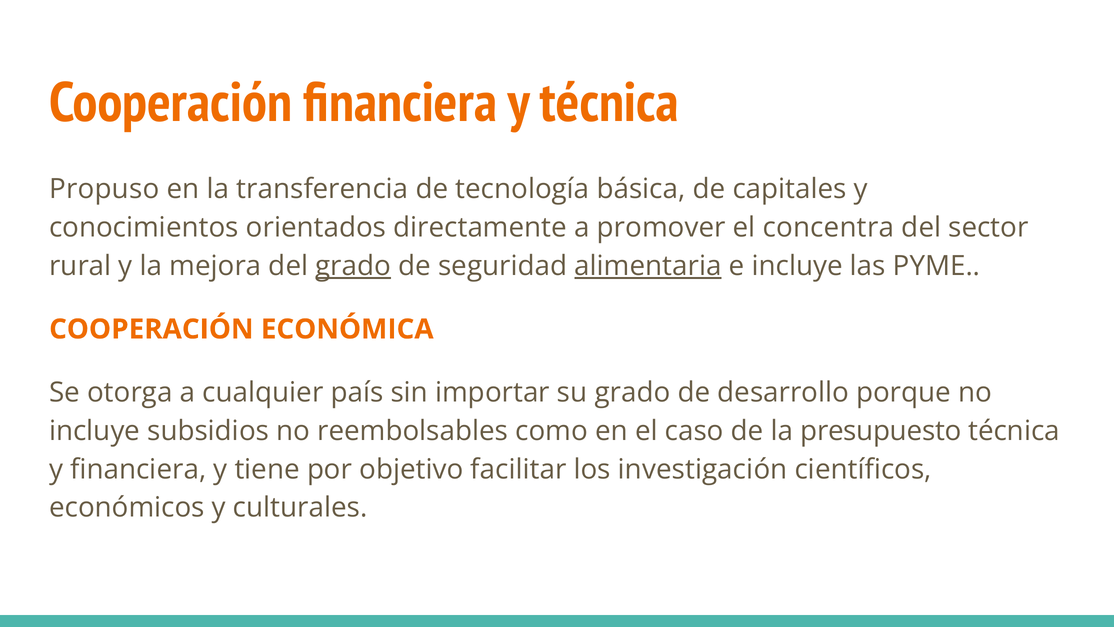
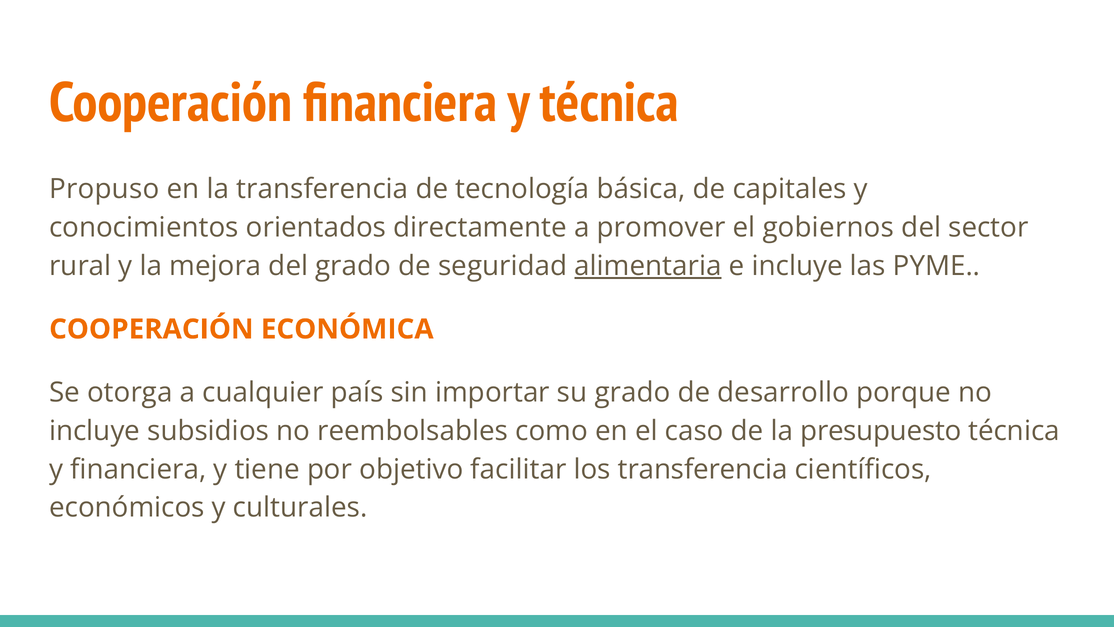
concentra: concentra -> gobiernos (828, 228)
grado underline: present -> none (353, 266)
los investigación: investigación -> transferencia (703, 469)
